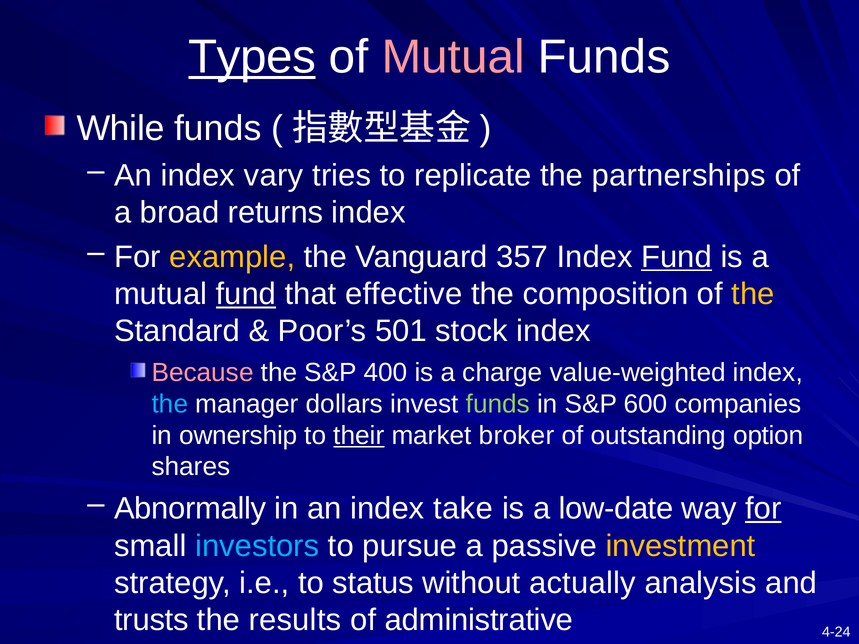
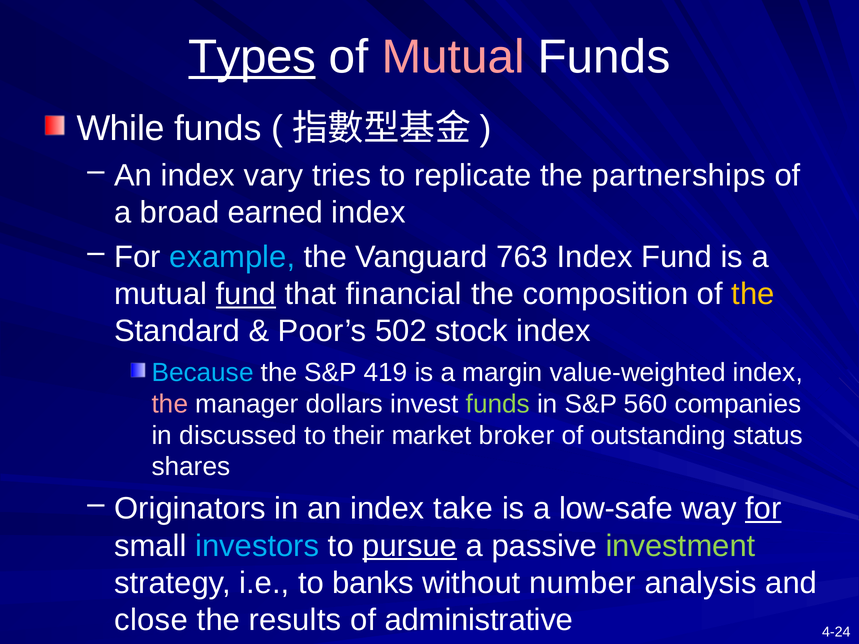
returns: returns -> earned (276, 213)
example colour: yellow -> light blue (232, 257)
357: 357 -> 763 (522, 257)
Fund underline: present -> none (677, 257)
effective: effective -> financial (404, 294)
501: 501 -> 502 (401, 331)
Because colour: pink -> light blue (203, 373)
400: 400 -> 419 (385, 373)
charge: charge -> margin (502, 373)
the colour: light blue -> pink (170, 404)
600: 600 -> 560 (646, 404)
ownership: ownership -> discussed (238, 436)
their underline: present -> none (359, 436)
option: option -> status (768, 436)
Abnormally: Abnormally -> Originators (190, 509)
low-date: low-date -> low-safe (616, 509)
pursue underline: none -> present (410, 546)
investment colour: yellow -> light green (681, 546)
status: status -> banks (373, 583)
actually: actually -> number (582, 583)
trusts: trusts -> close (151, 620)
